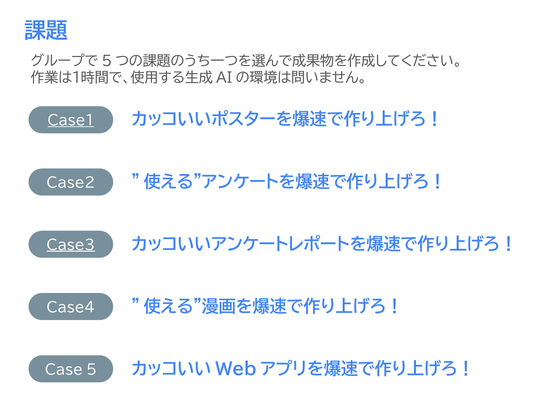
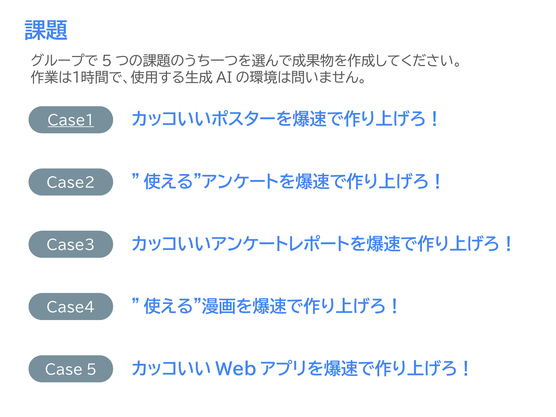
Case3 underline: present -> none (71, 245)
